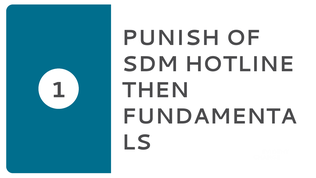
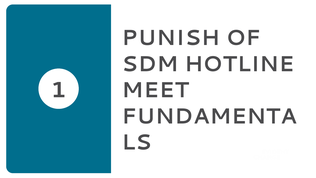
THEN: THEN -> MEET (155, 90)
